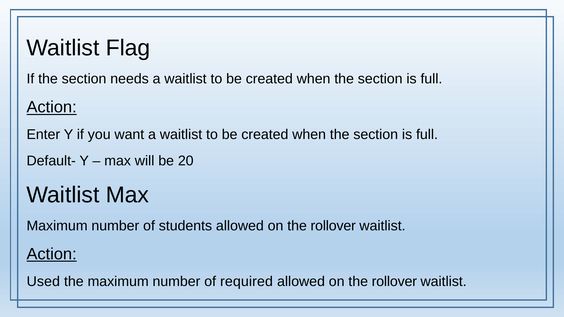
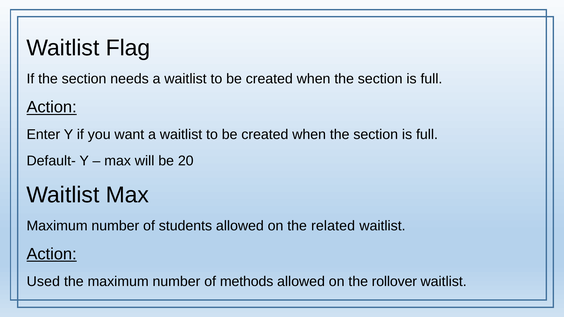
rollover: rollover -> related (333, 226)
required: required -> methods (247, 282)
